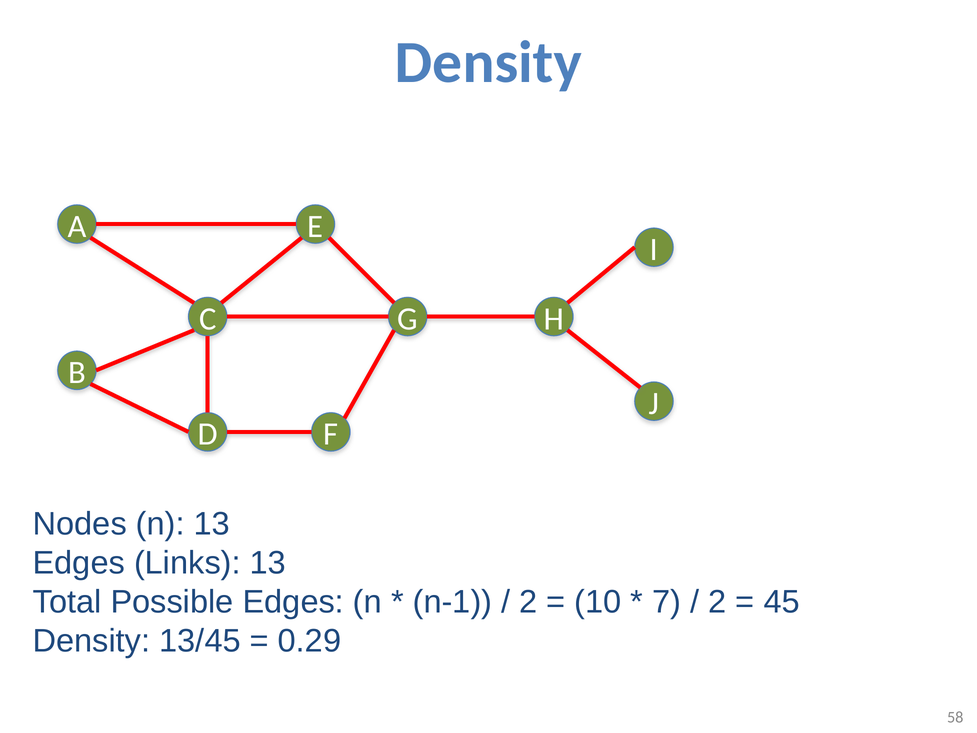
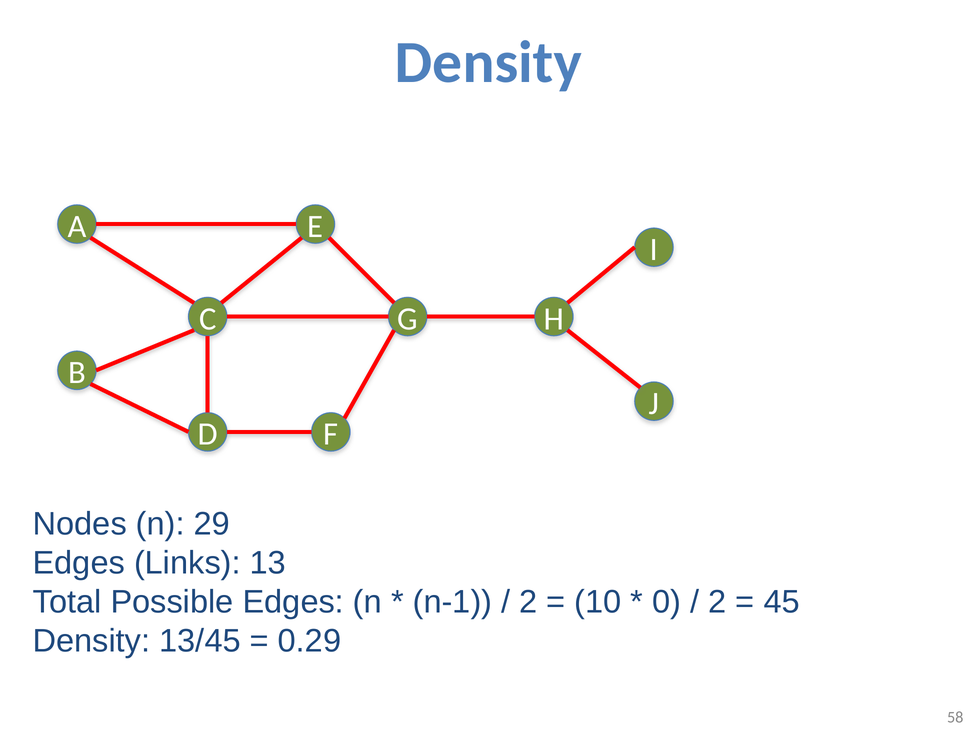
n 13: 13 -> 29 (212, 524)
7: 7 -> 0 (667, 602)
